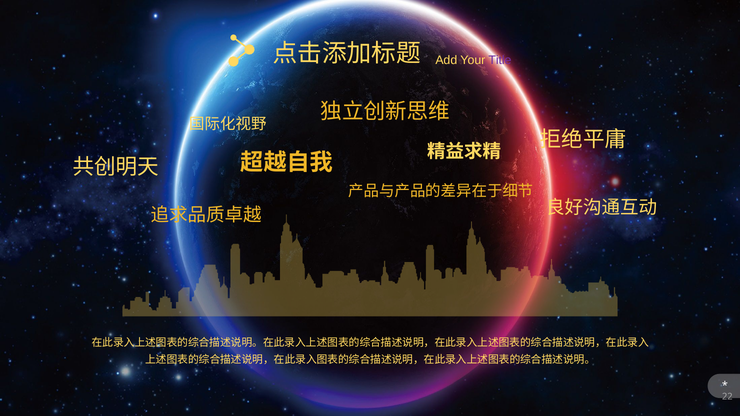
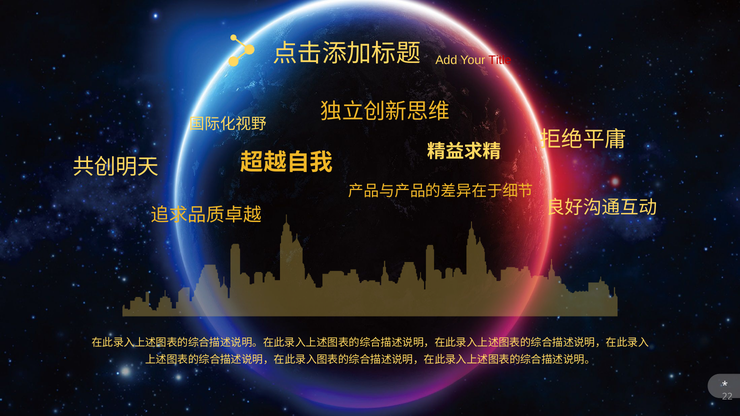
Title colour: purple -> red (500, 60)
